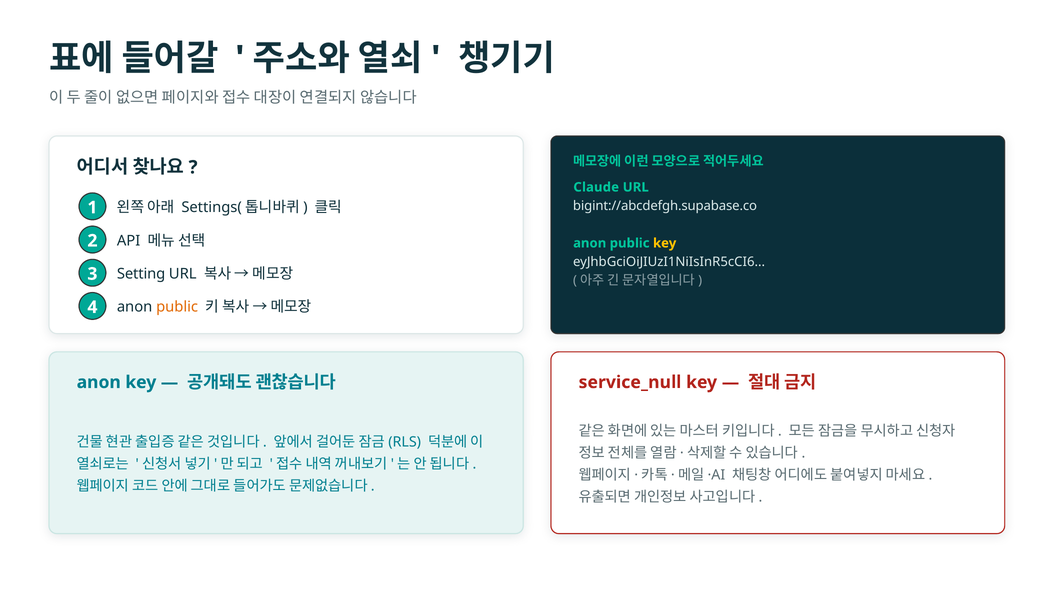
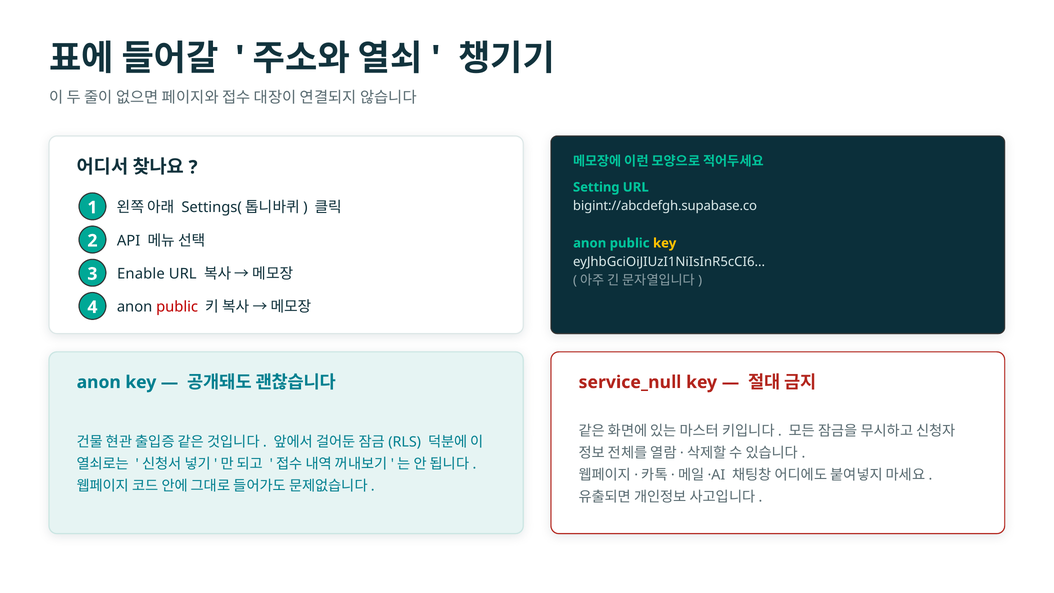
Claude: Claude -> Setting (596, 187)
Setting: Setting -> Enable (141, 274)
public colour: orange -> red (177, 307)
